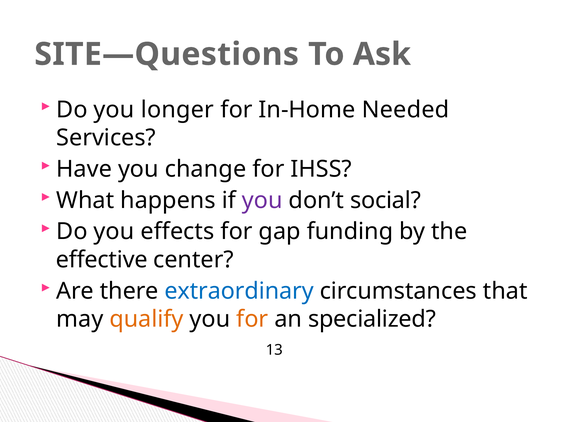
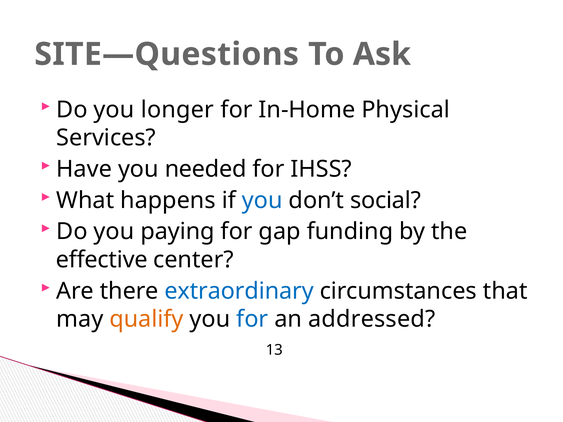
Needed: Needed -> Physical (406, 110)
change: change -> needed (206, 169)
you colour: purple -> blue (262, 200)
effects: effects -> paying (178, 232)
for colour: orange -> blue (252, 319)
specialized: specialized -> addressed (372, 319)
